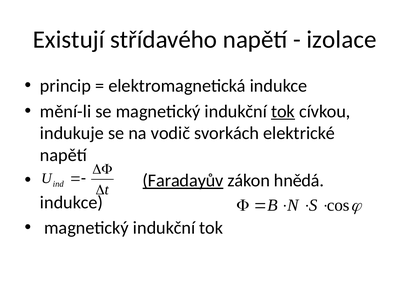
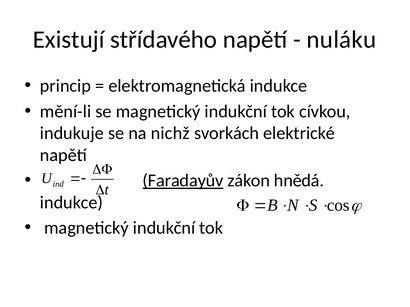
izolace: izolace -> nuláku (341, 40)
tok underline: present -> none (283, 112)
vodič: vodič -> nichž (170, 133)
